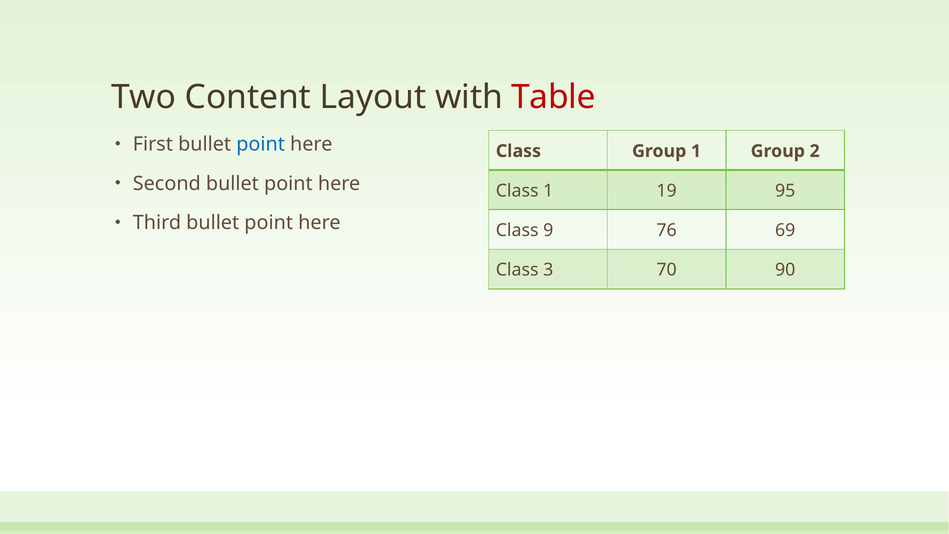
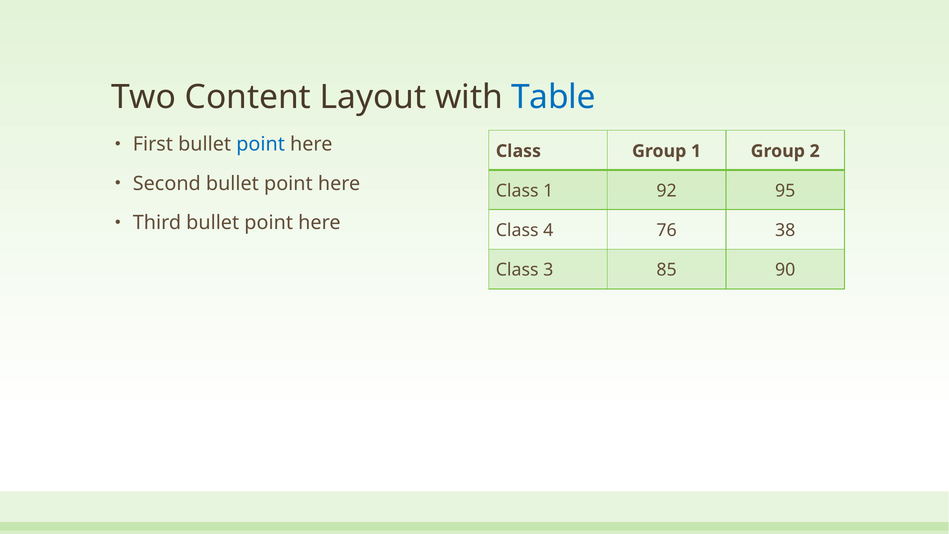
Table colour: red -> blue (553, 97)
19: 19 -> 92 (667, 191)
9: 9 -> 4 (548, 230)
69: 69 -> 38 (785, 230)
70: 70 -> 85 (667, 270)
